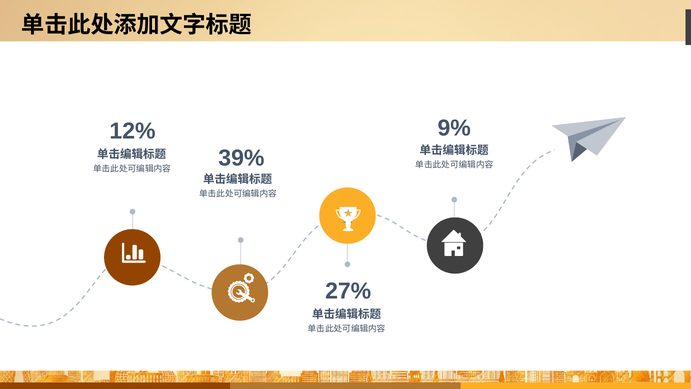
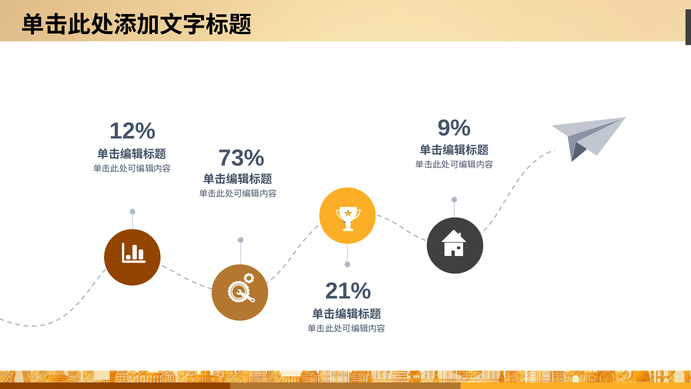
39%: 39% -> 73% (241, 158)
27%: 27% -> 21% (348, 291)
